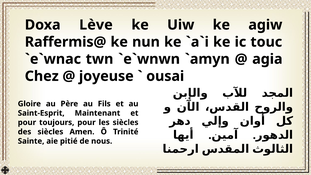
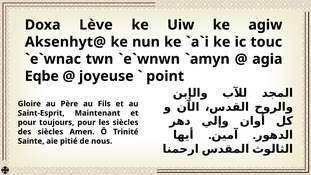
Raffermis@: Raffermis@ -> Aksenhyt@ (65, 42)
Chez: Chez -> Eqbe (42, 76)
ousai: ousai -> point (165, 76)
